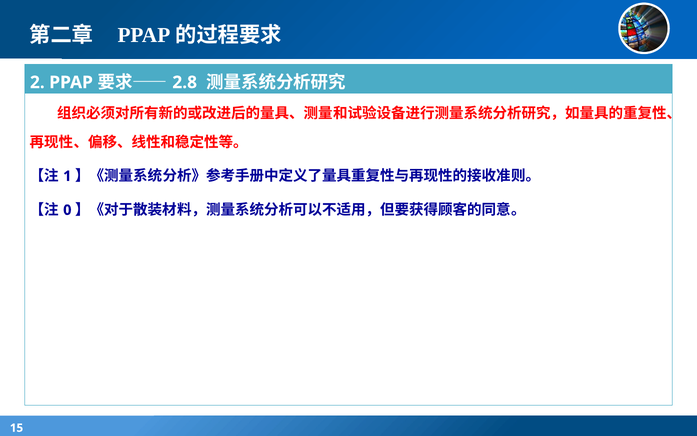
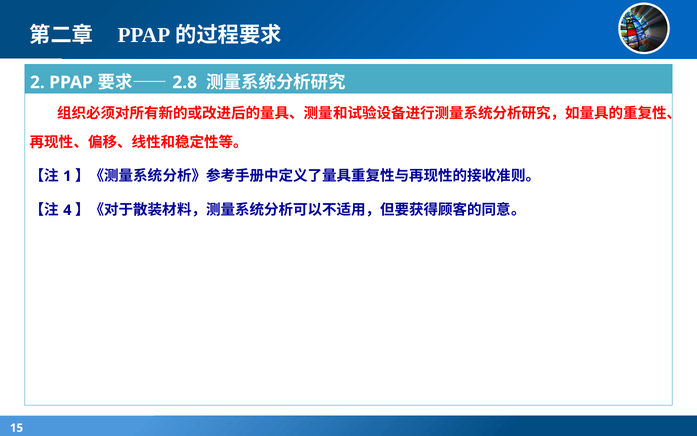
0: 0 -> 4 (67, 210)
